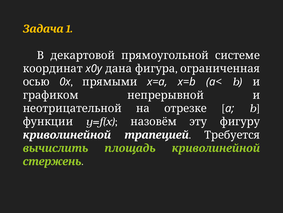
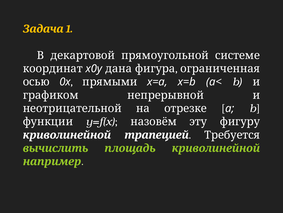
стержень: стержень -> например (52, 161)
